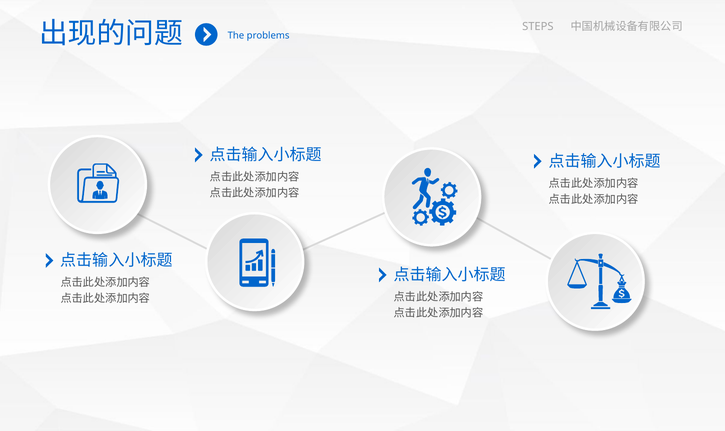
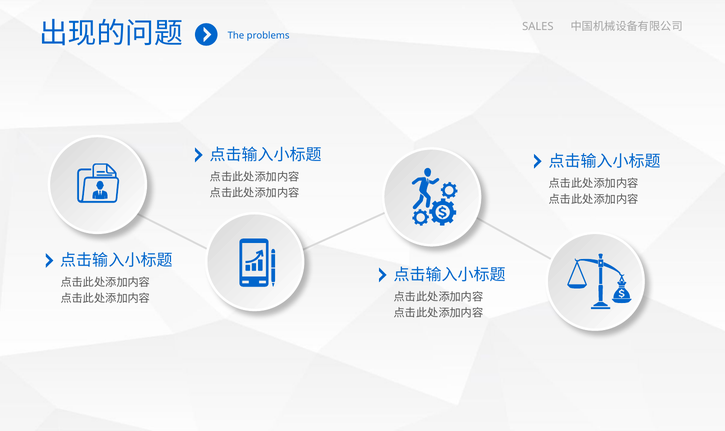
STEPS: STEPS -> SALES (538, 27)
